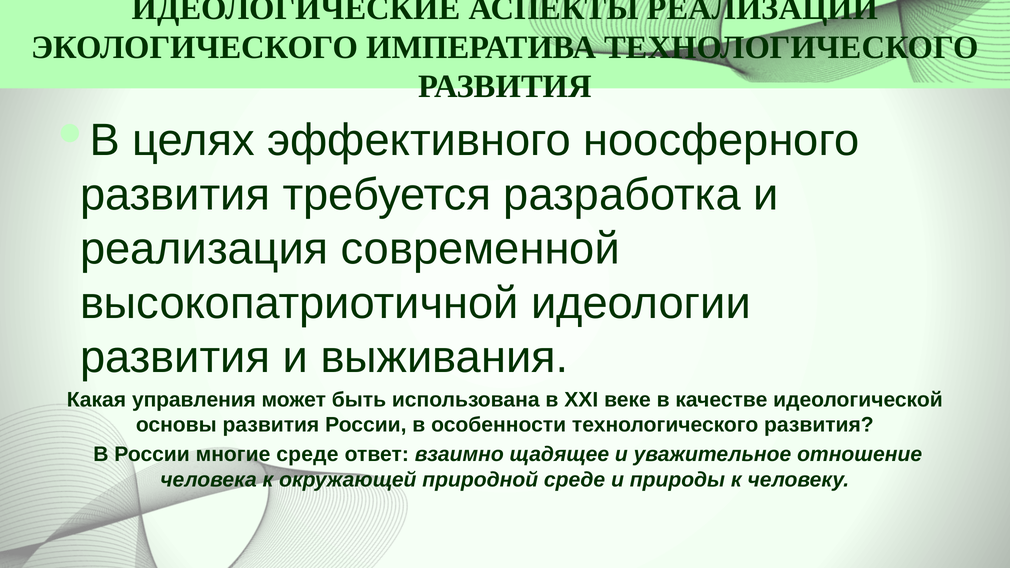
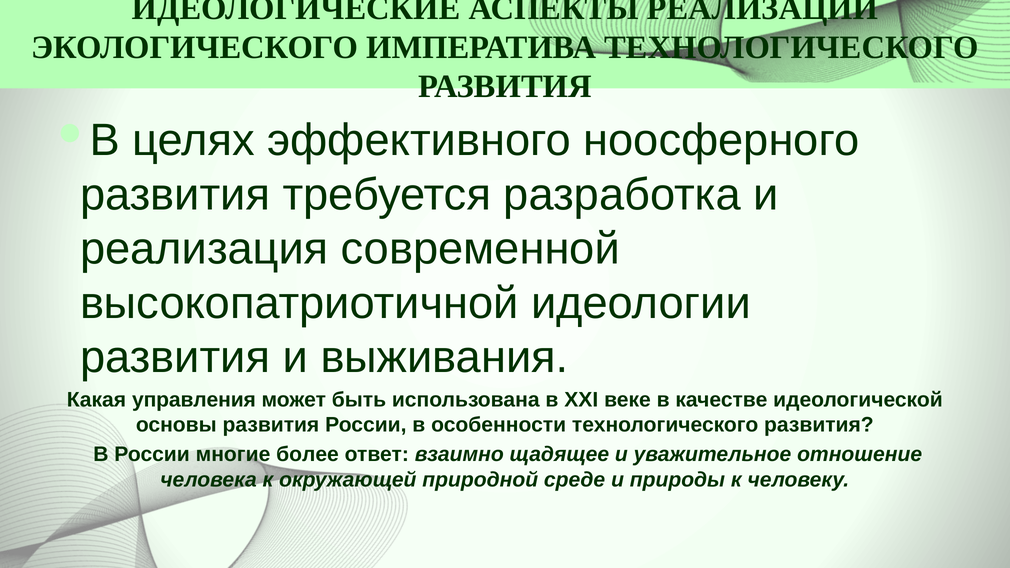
многие среде: среде -> более (307, 454)
